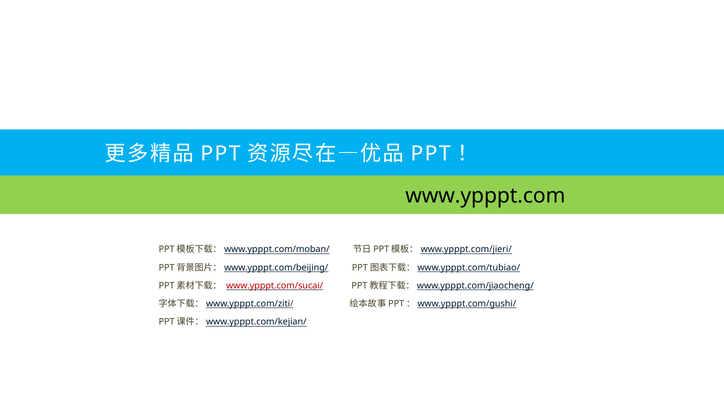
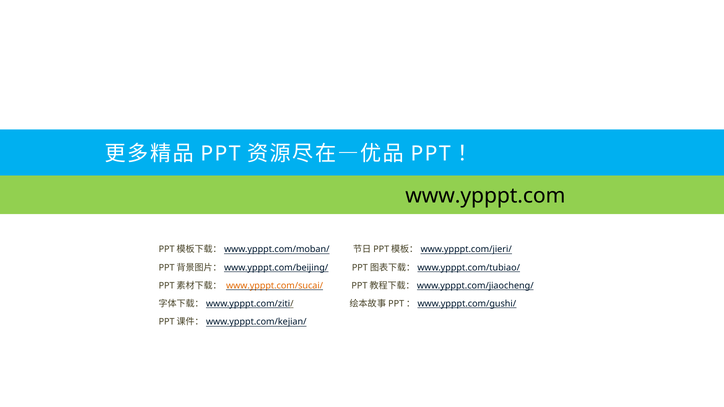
www.ypppt.com/sucai/ colour: red -> orange (275, 286)
